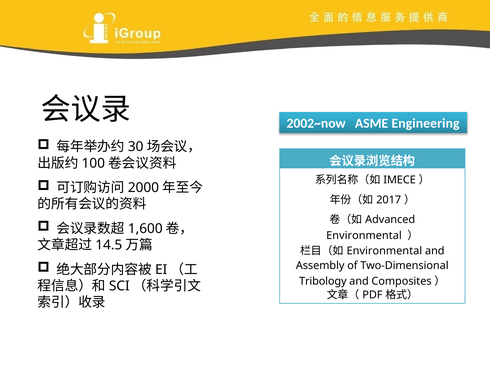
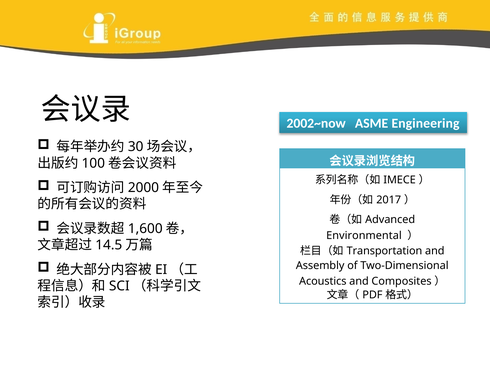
Environmental: Environmental -> Transportation (384, 250)
Tribology: Tribology -> Acoustics (323, 281)
